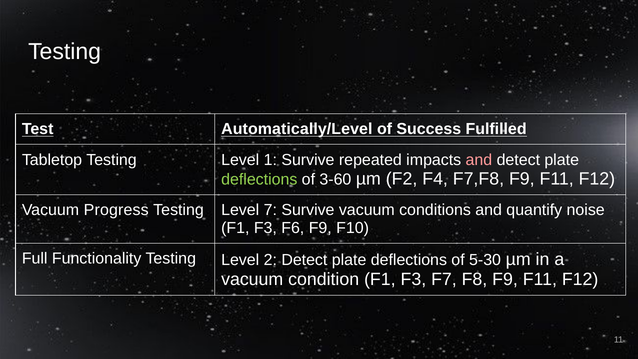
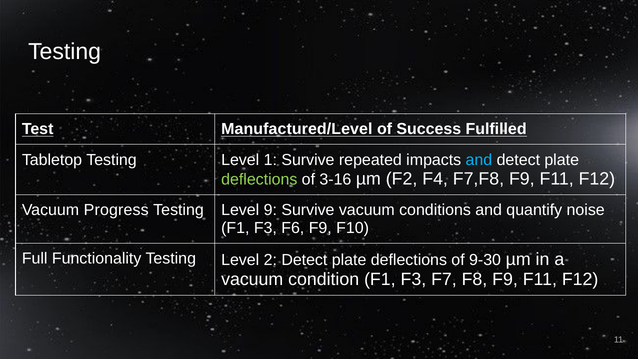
Automatically/Level: Automatically/Level -> Manufactured/Level (297, 129)
and colour: pink -> light blue (479, 160)
3-60: 3-60 -> 3-16 (335, 179)
7: 7 -> 9 (270, 210)
5-30: 5-30 -> 9-30 (485, 260)
